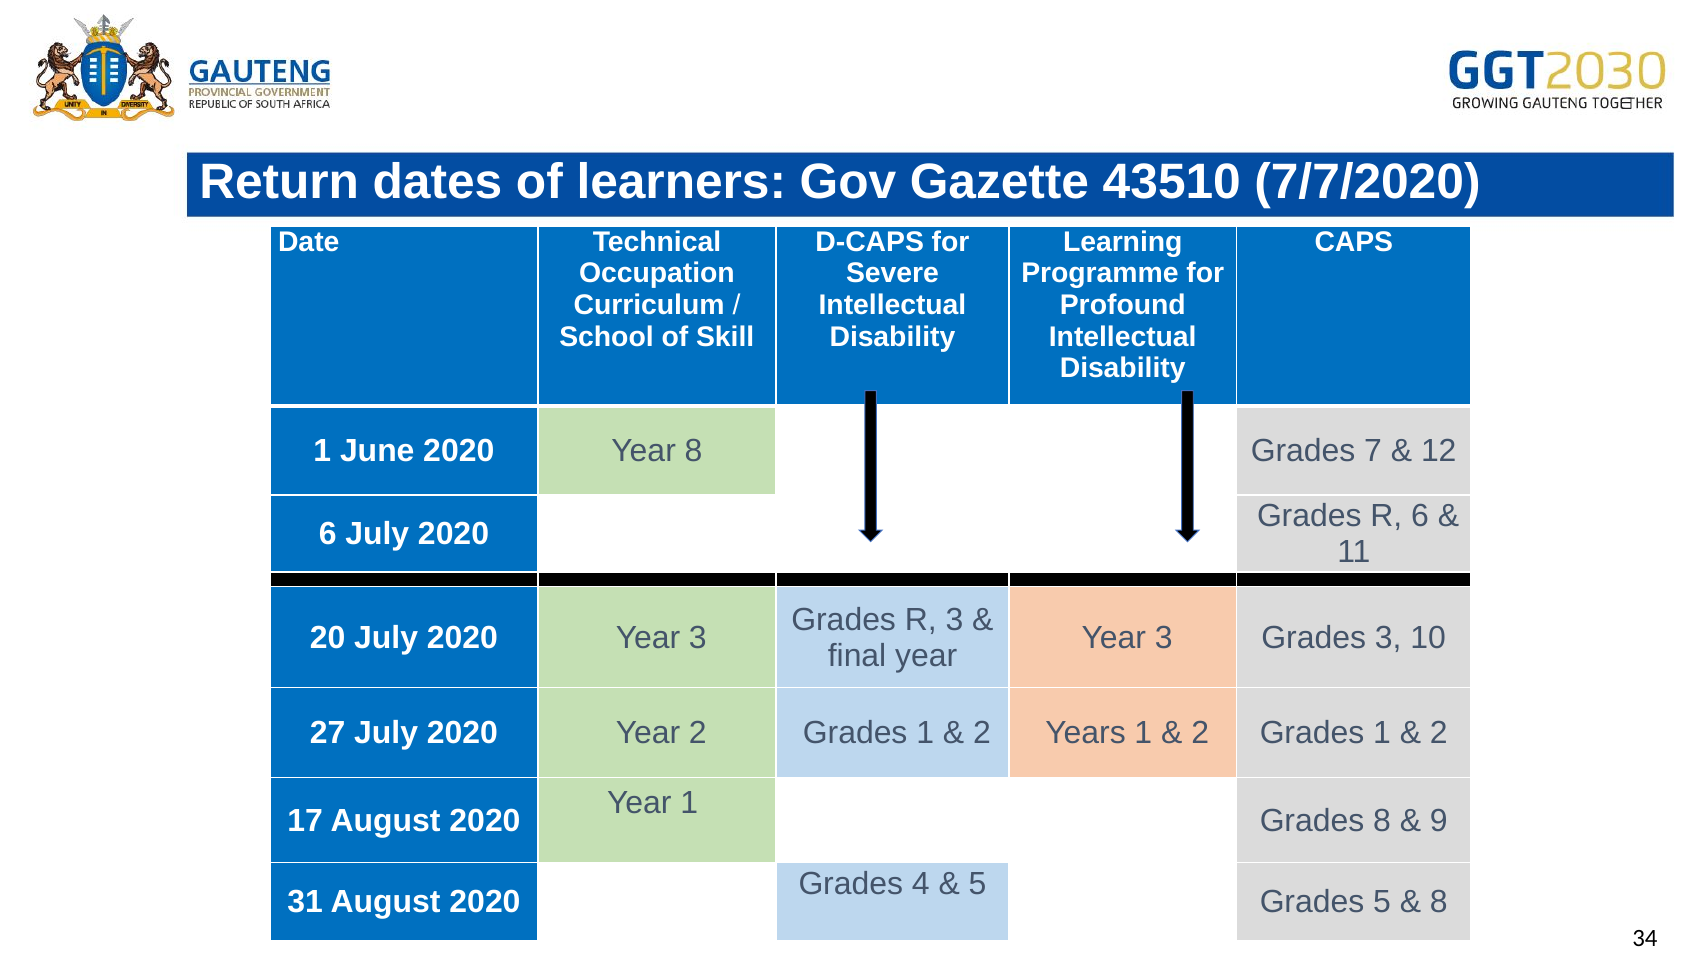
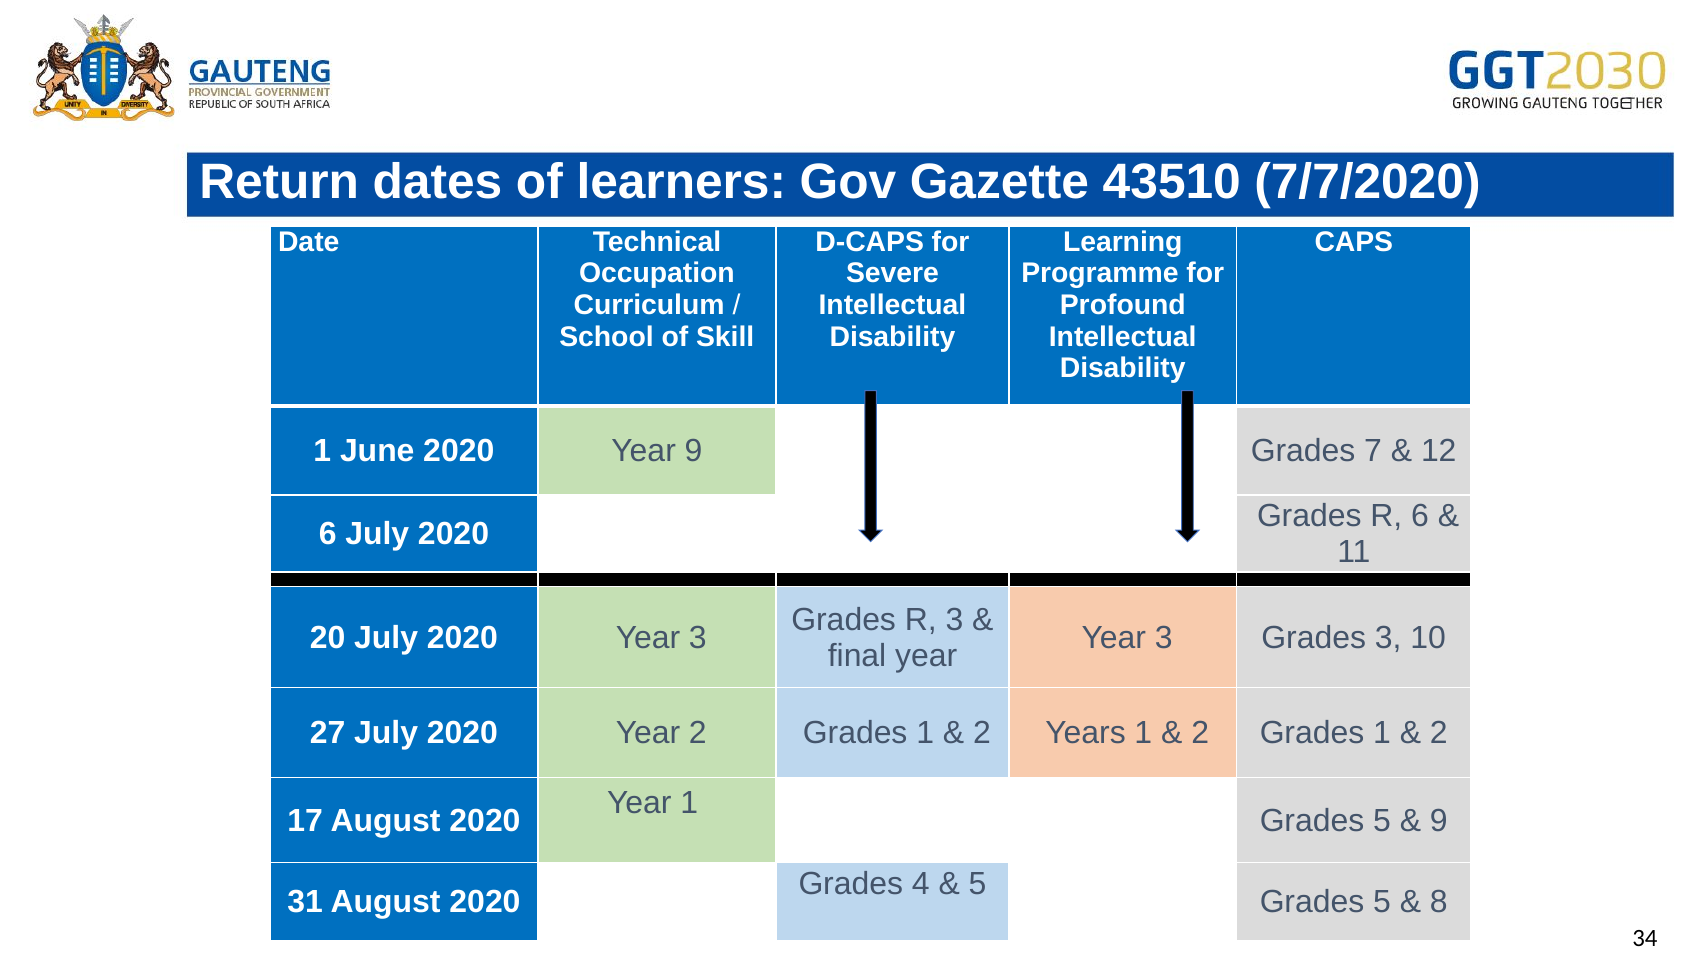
Year 8: 8 -> 9 (693, 451)
8: 8 -> 5 (1382, 820)
